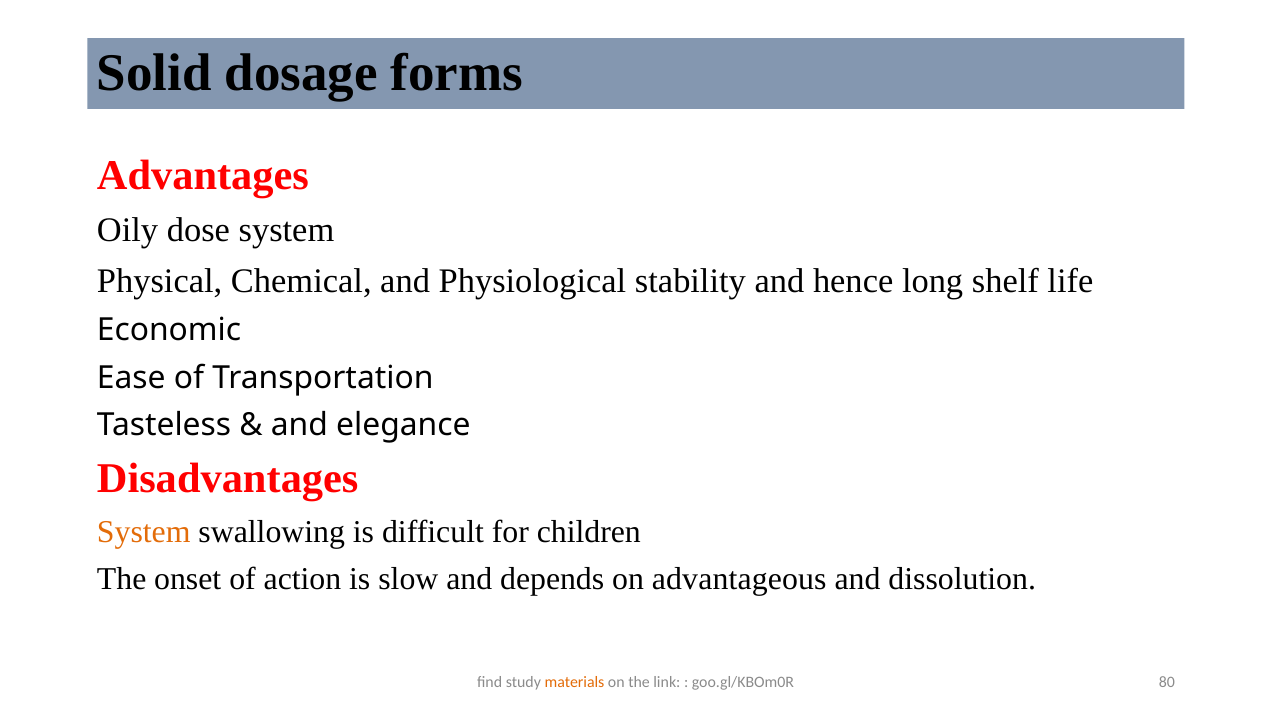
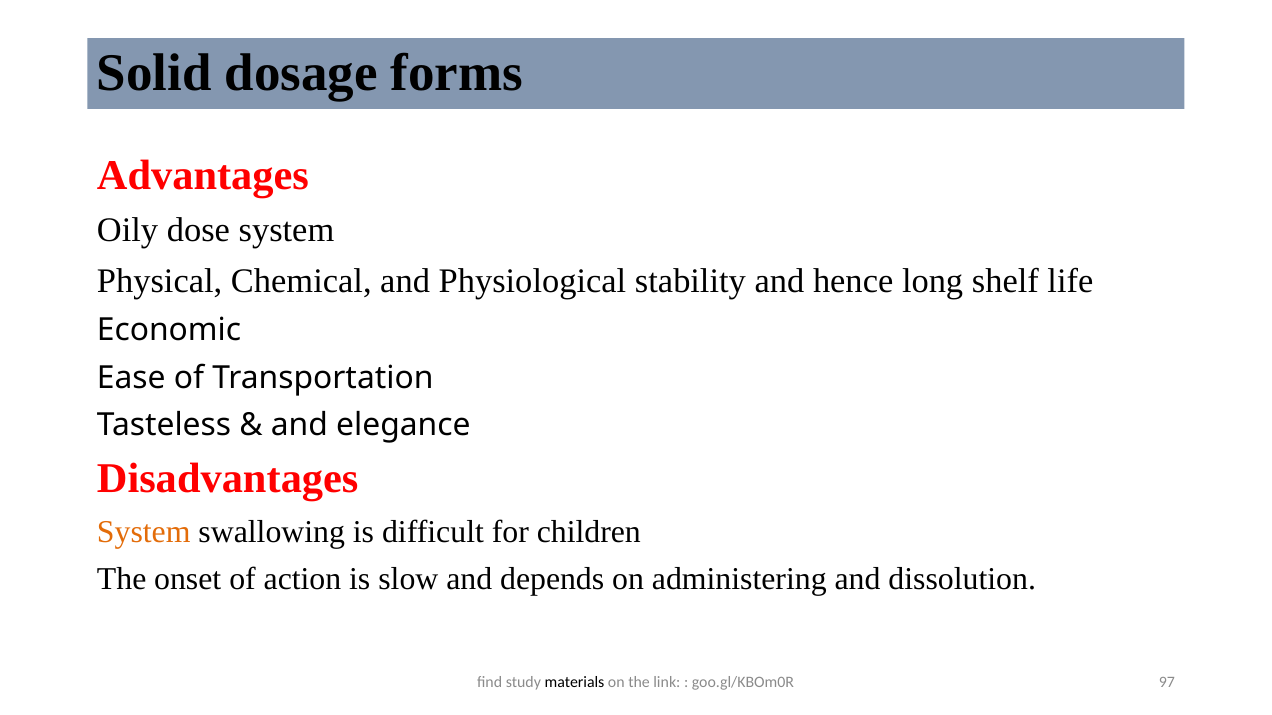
advantageous: advantageous -> administering (739, 580)
materials colour: orange -> black (575, 683)
80: 80 -> 97 (1167, 683)
